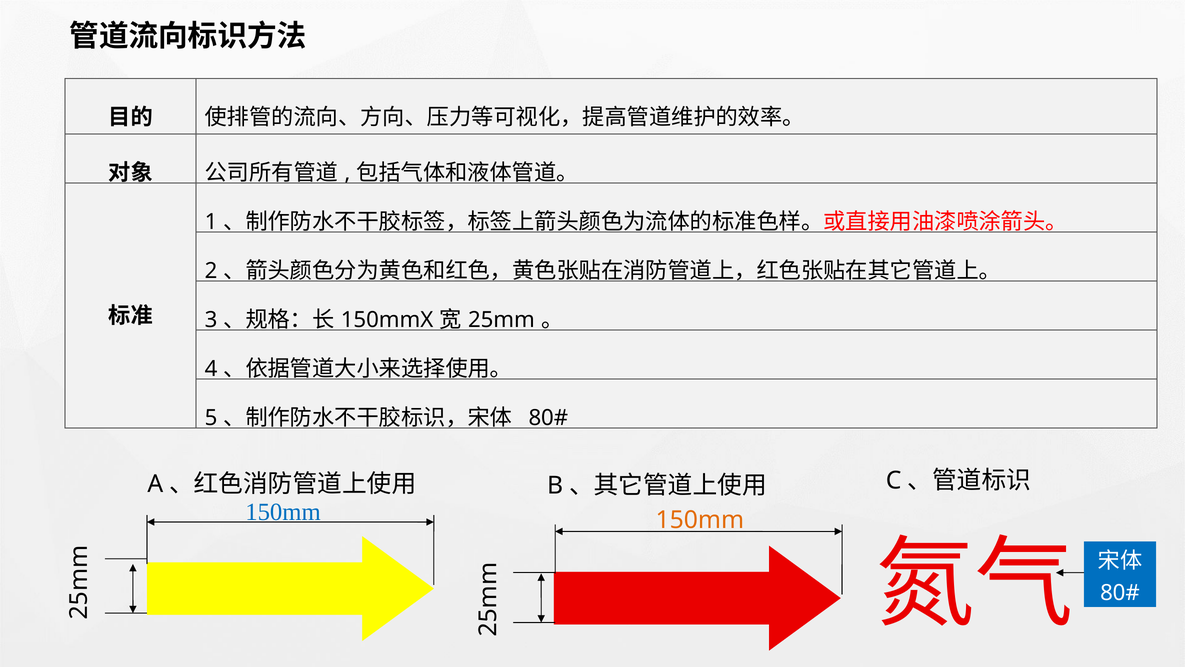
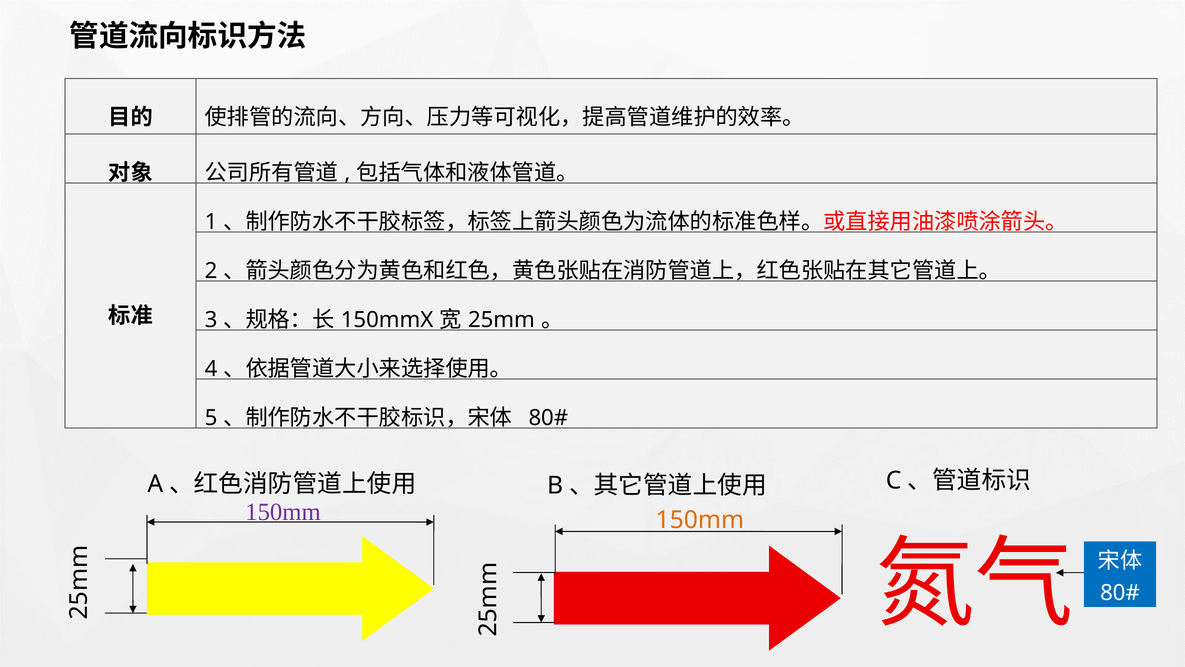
150mm colour: blue -> purple (283, 512)
